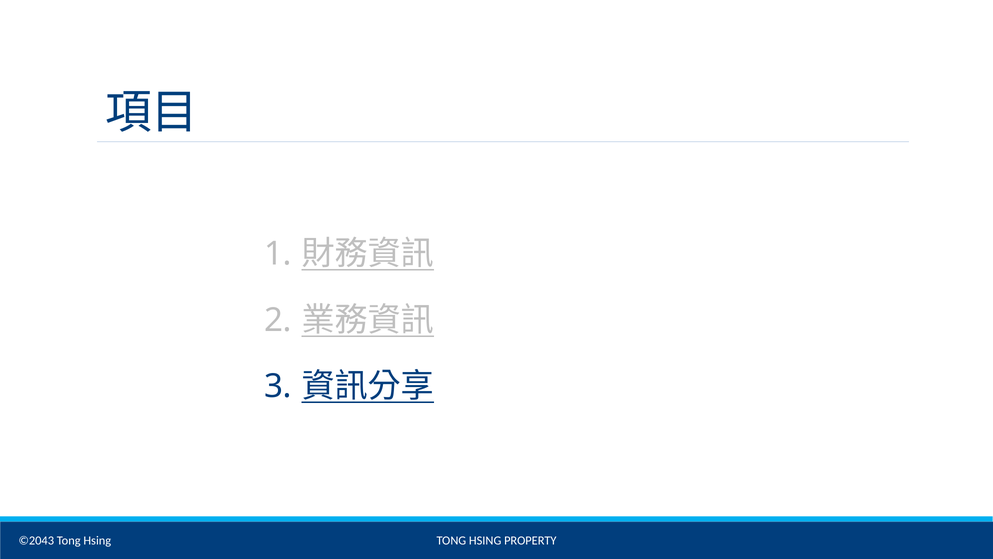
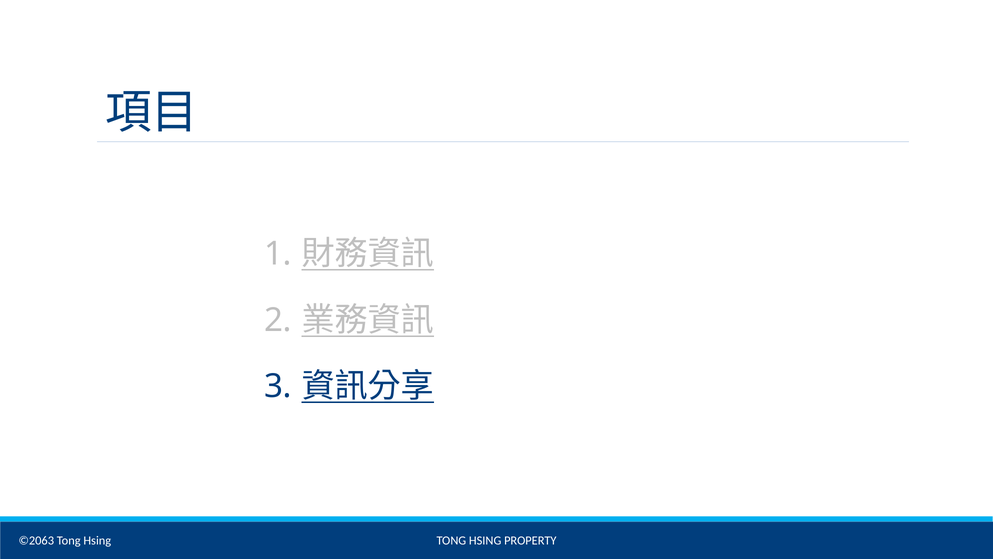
©2043: ©2043 -> ©2063 (36, 540)
